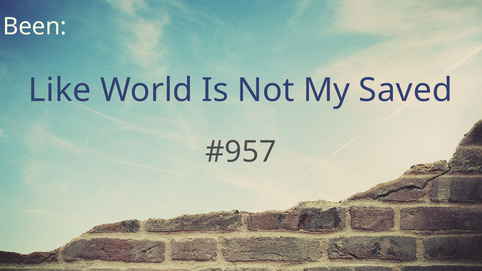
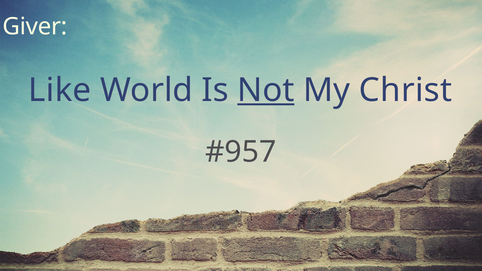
Been: Been -> Giver (35, 27)
Not underline: none -> present (266, 90)
Saved: Saved -> Christ (406, 90)
